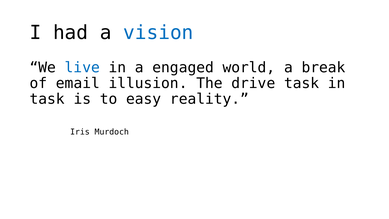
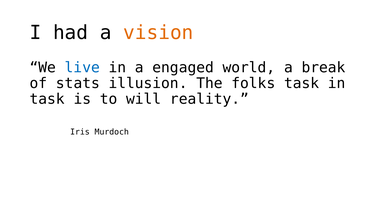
vision colour: blue -> orange (158, 33)
email: email -> stats (78, 83)
drive: drive -> folks (253, 83)
easy: easy -> will (144, 99)
